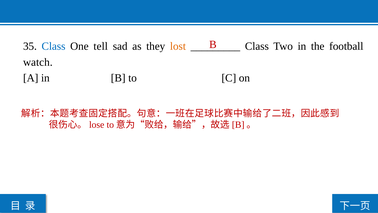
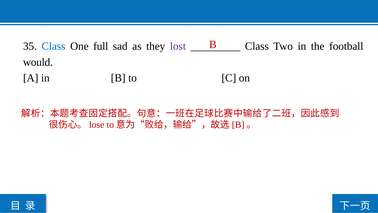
tell: tell -> full (101, 46)
lost colour: orange -> purple (178, 46)
watch: watch -> would (38, 62)
